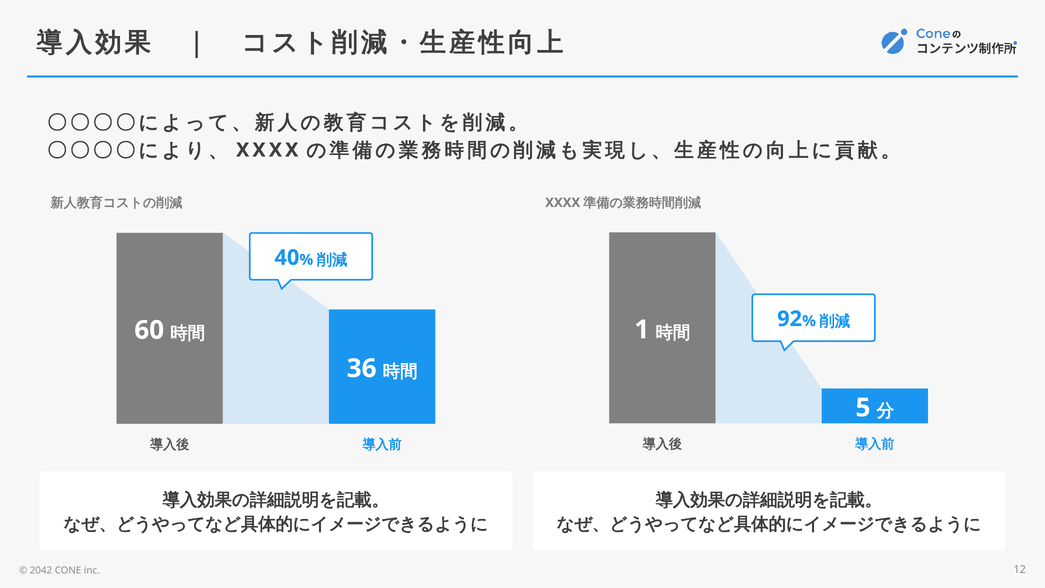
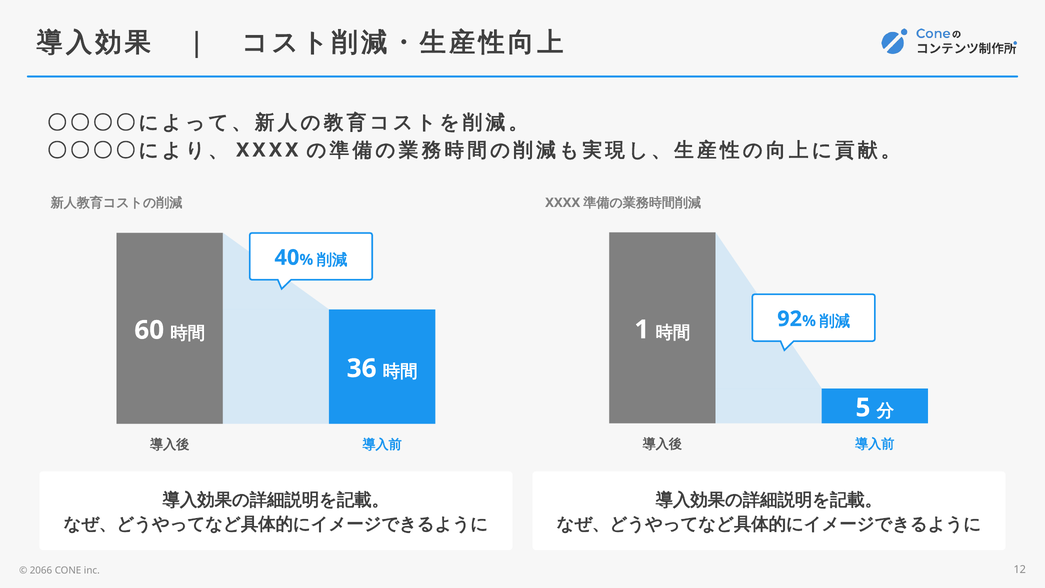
2042: 2042 -> 2066 (41, 570)
